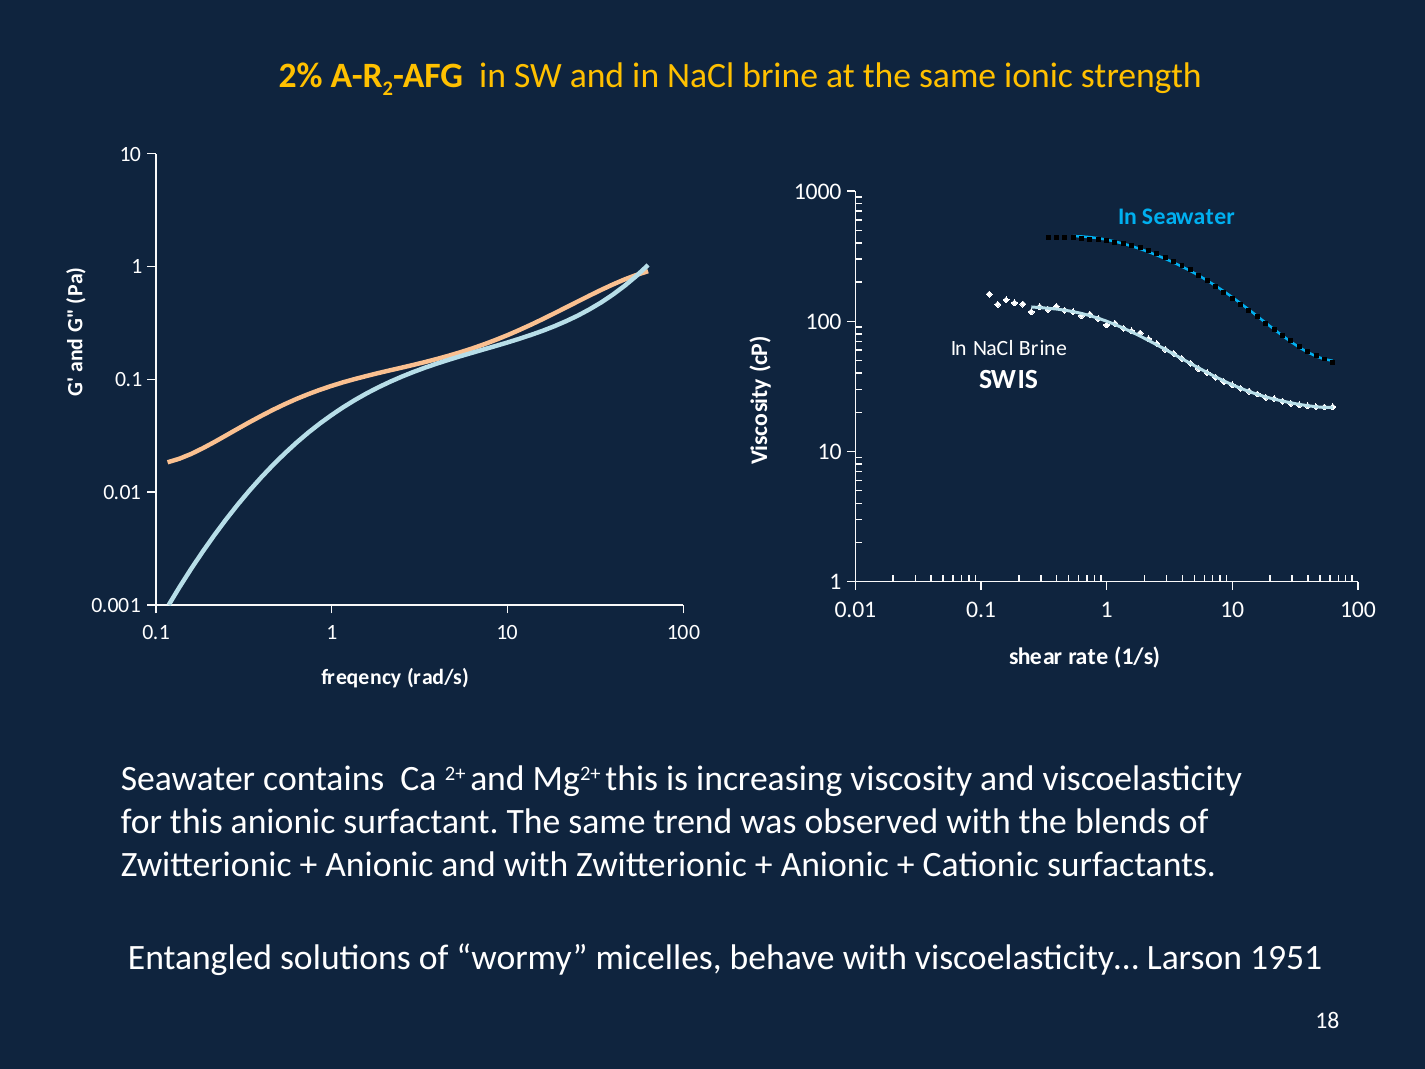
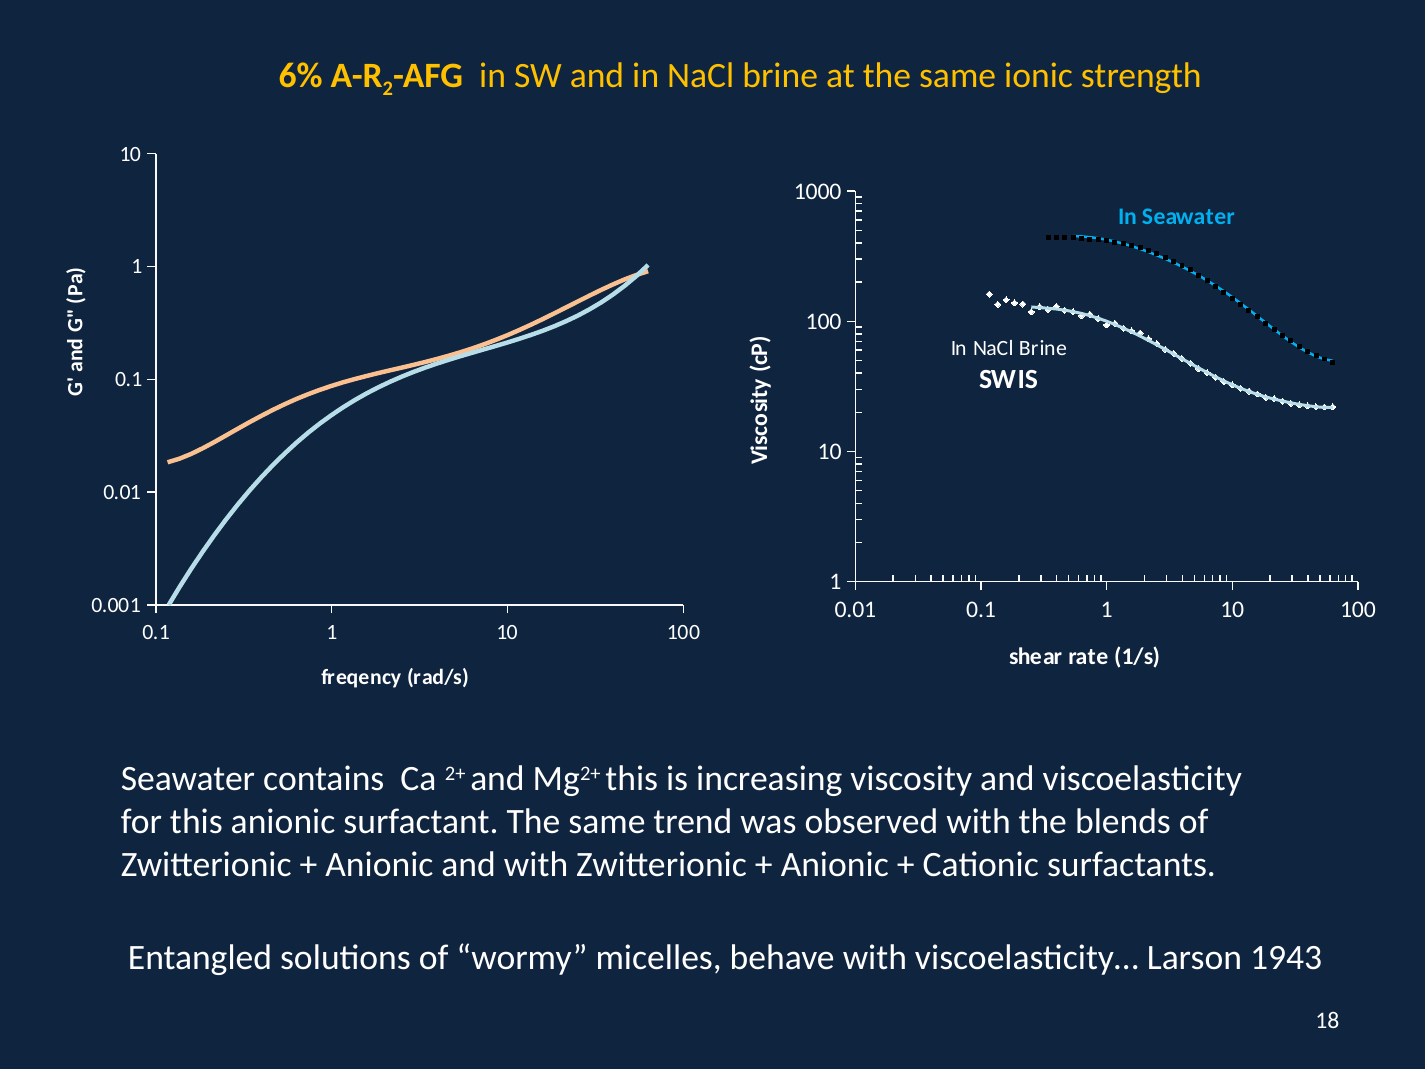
2%: 2% -> 6% (301, 75)
1951: 1951 -> 1943 (1286, 957)
